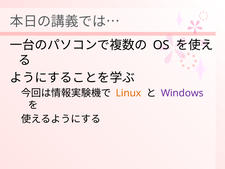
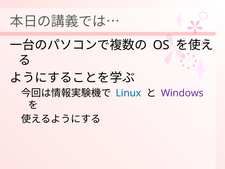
Linux colour: orange -> blue (128, 93)
